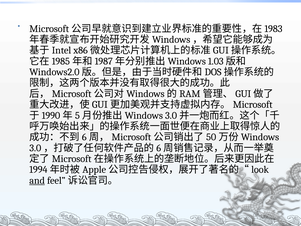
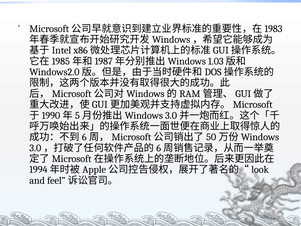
and underline: present -> none (37, 180)
